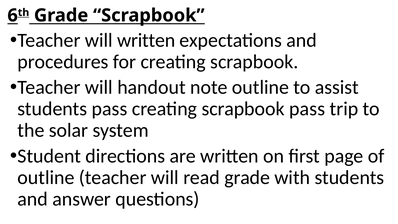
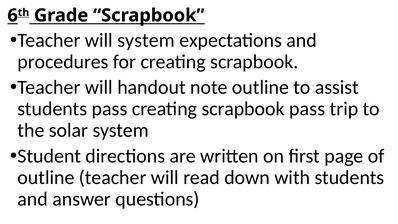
will written: written -> system (146, 40)
read grade: grade -> down (247, 177)
